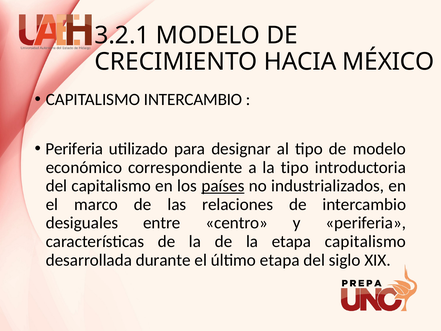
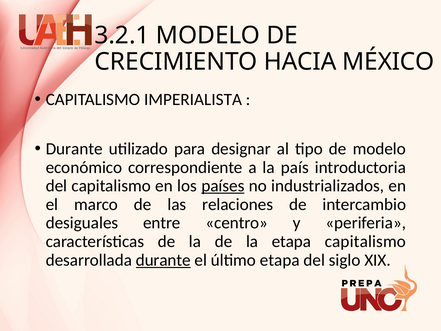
CAPITALISMO INTERCAMBIO: INTERCAMBIO -> IMPERIALISTA (193, 99)
Periferia: Periferia -> Durante (74, 149)
la tipo: tipo -> país (295, 167)
durante underline: none -> present (163, 260)
